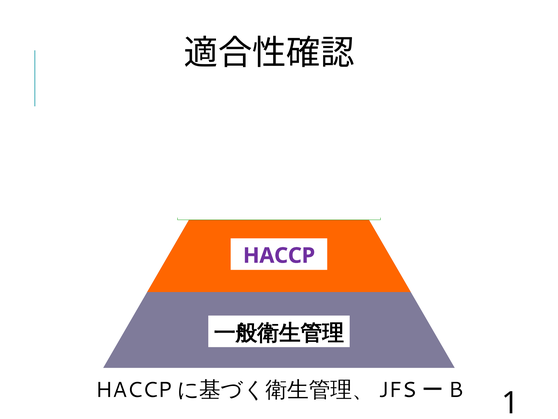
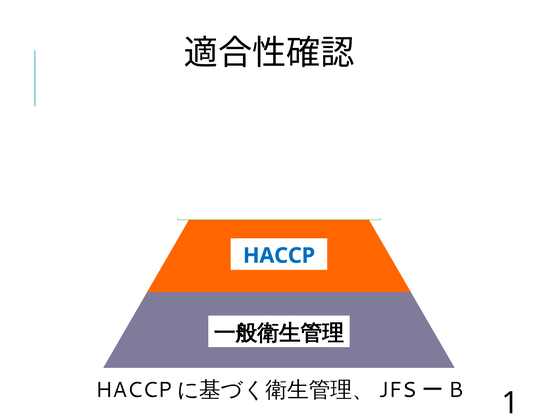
HACCP colour: purple -> blue (279, 255)
